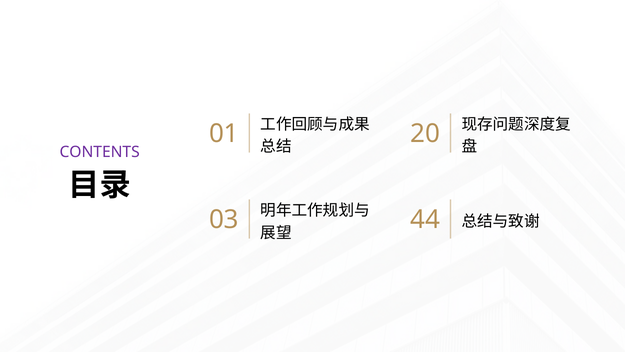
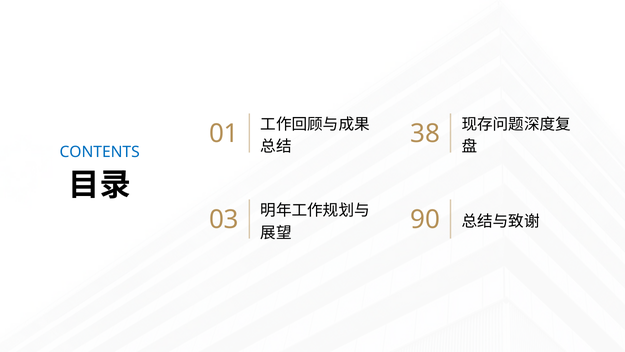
20: 20 -> 38 (425, 133)
CONTENTS colour: purple -> blue (100, 152)
44: 44 -> 90 (425, 219)
